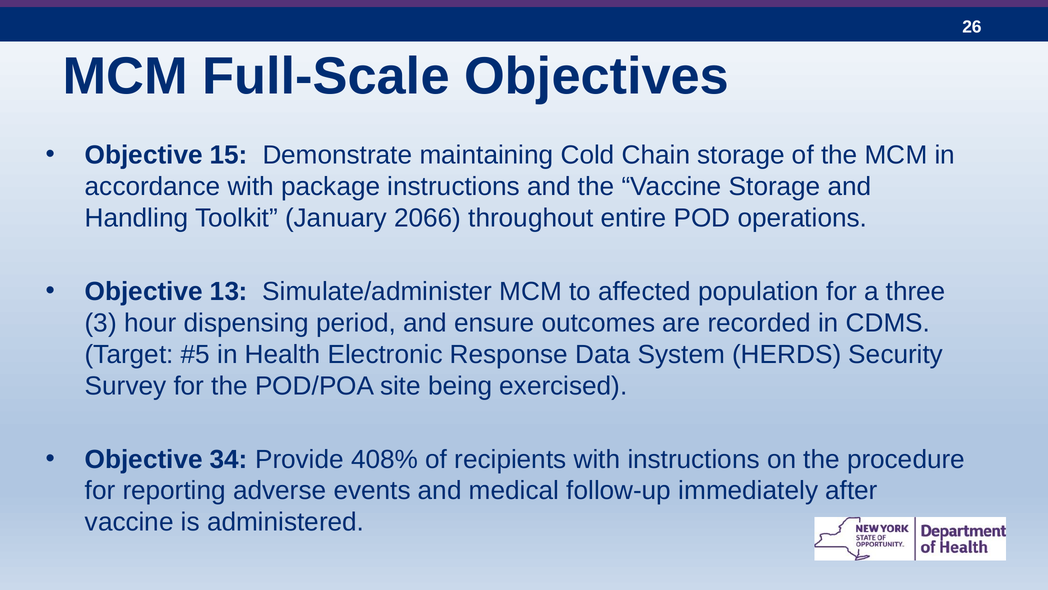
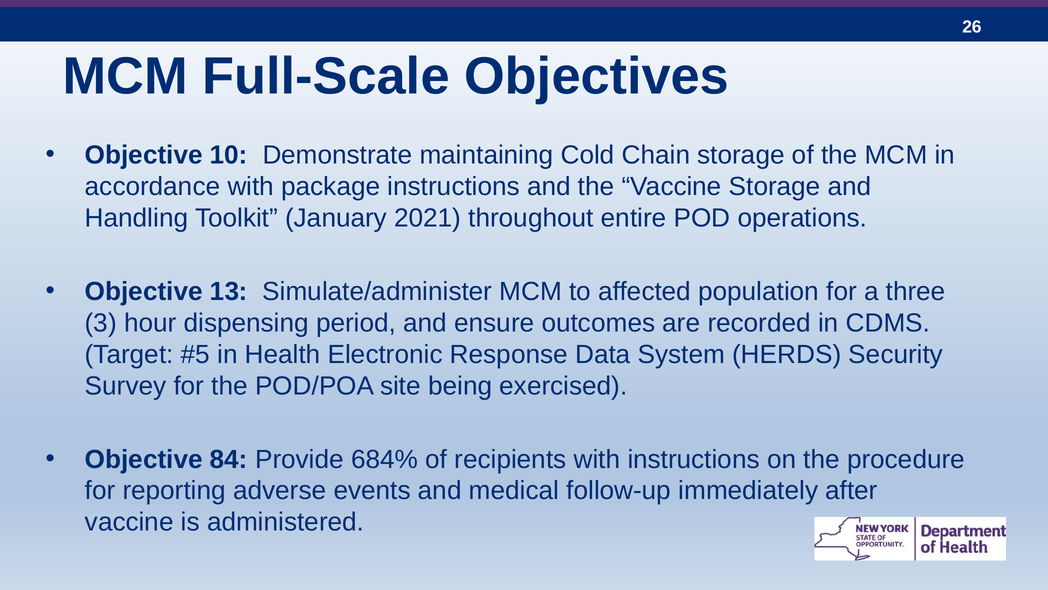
15: 15 -> 10 (229, 155)
2066: 2066 -> 2021 (428, 218)
34: 34 -> 84 (229, 459)
408%: 408% -> 684% (385, 459)
